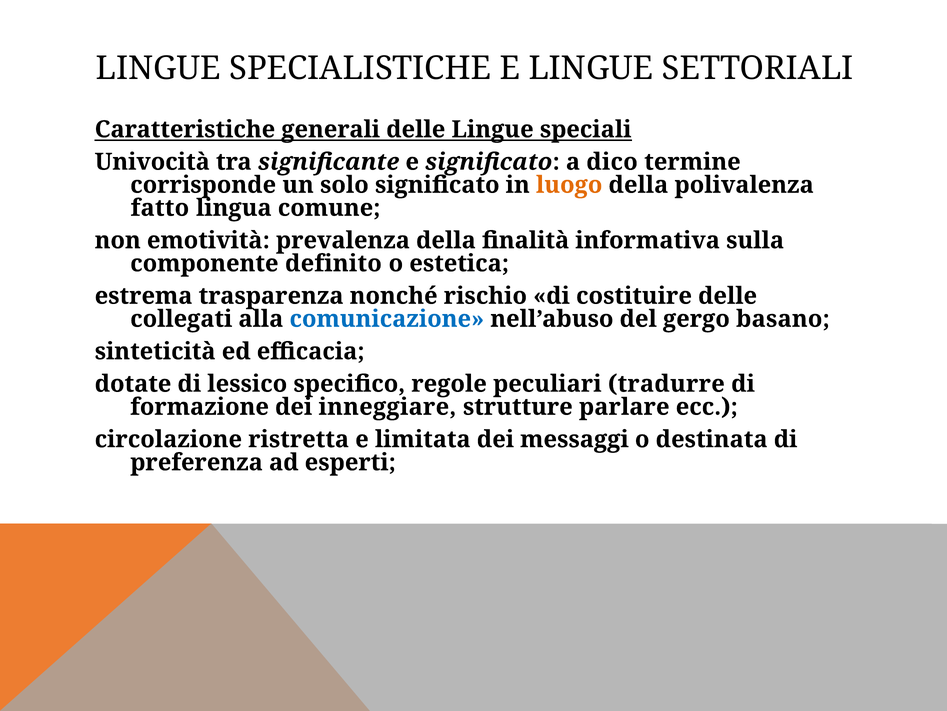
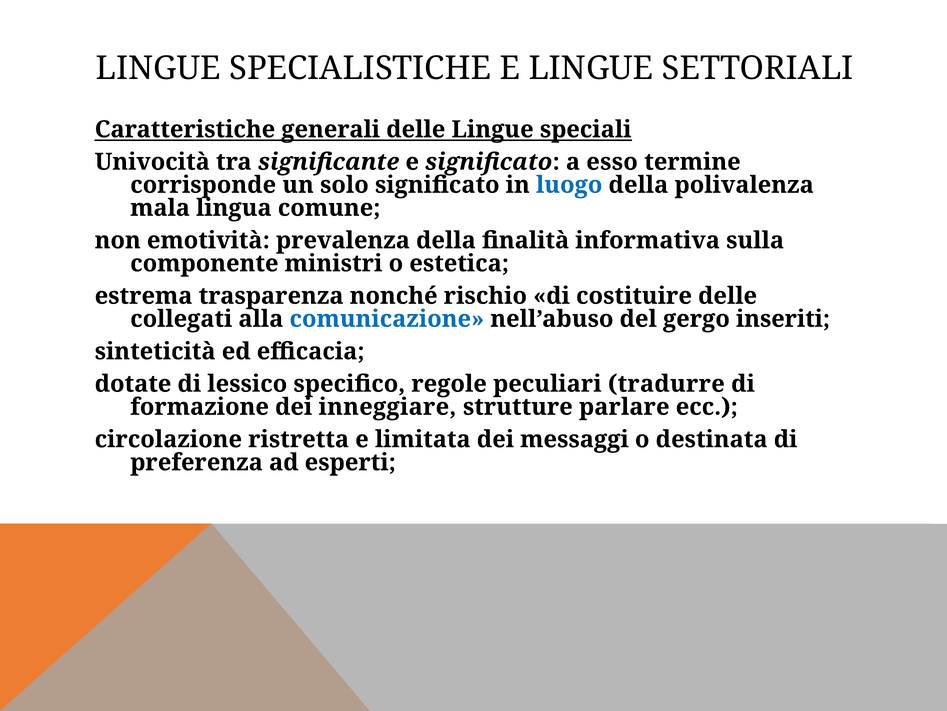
dico: dico -> esso (612, 162)
luogo colour: orange -> blue (569, 185)
fatto: fatto -> mala (160, 208)
definito: definito -> ministri (334, 263)
basano: basano -> inseriti (783, 319)
